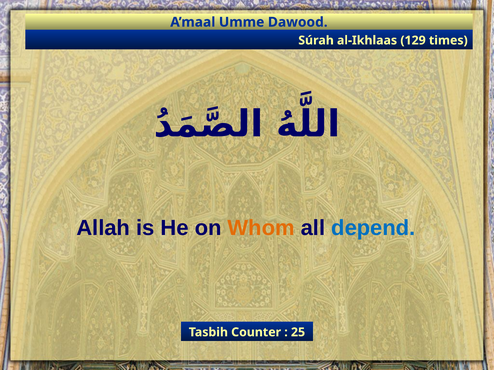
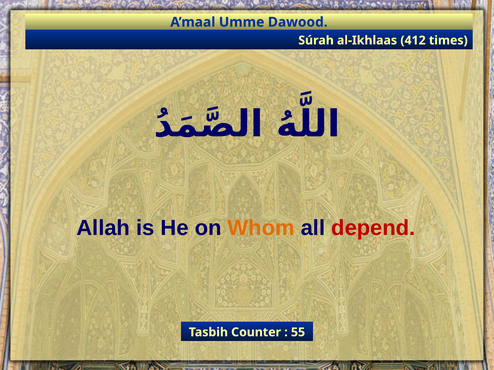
129: 129 -> 412 (413, 40)
depend colour: blue -> red (373, 228)
25: 25 -> 55 (298, 333)
